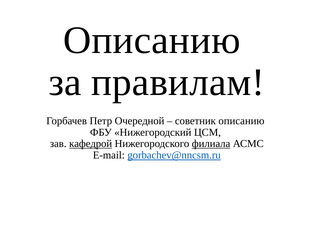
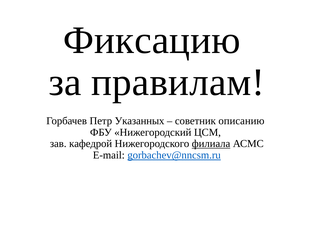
Описанию: Описанию -> Фиксацию (152, 40)
Очередной: Очередной -> Указанных (140, 121)
кафедрой underline: present -> none (91, 144)
